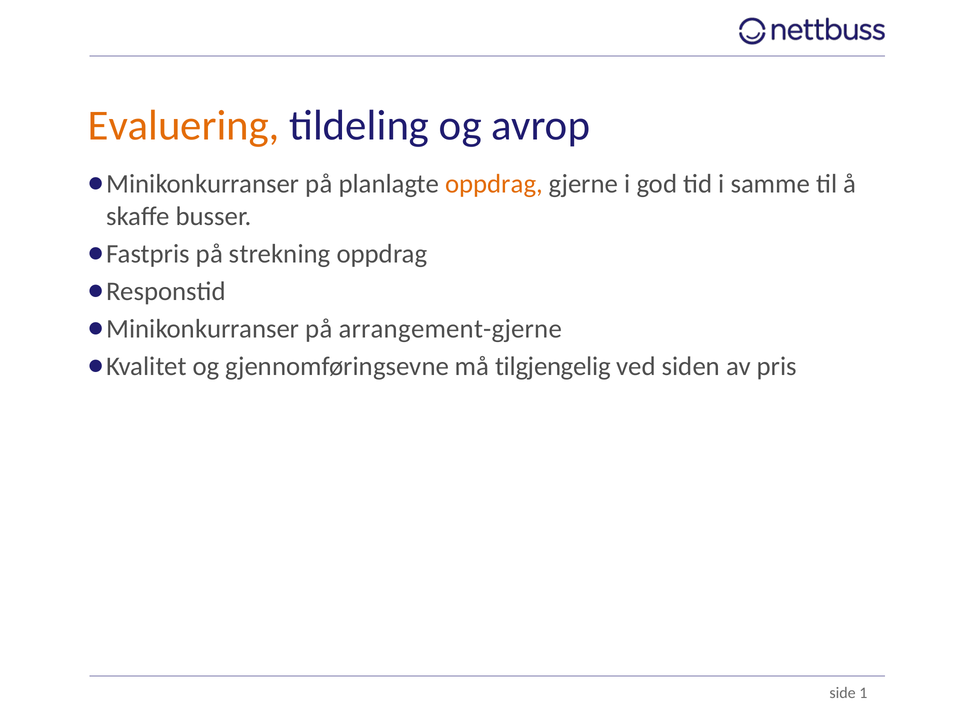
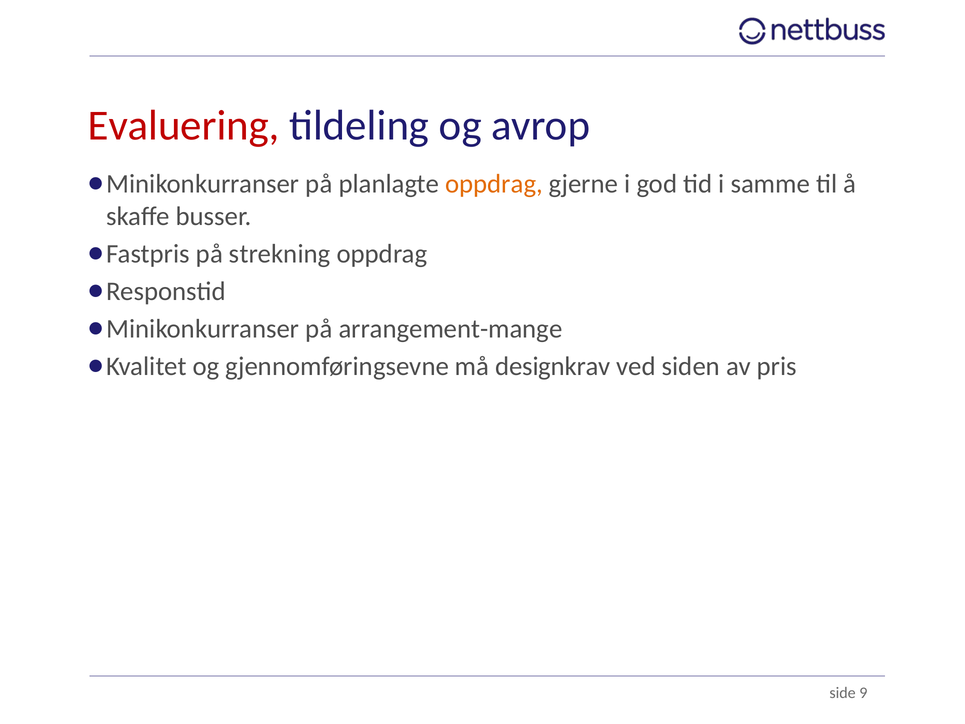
Evaluering colour: orange -> red (184, 125)
arrangement-gjerne: arrangement-gjerne -> arrangement-mange (450, 329)
tilgjengelig: tilgjengelig -> designkrav (553, 366)
1: 1 -> 9 (863, 693)
